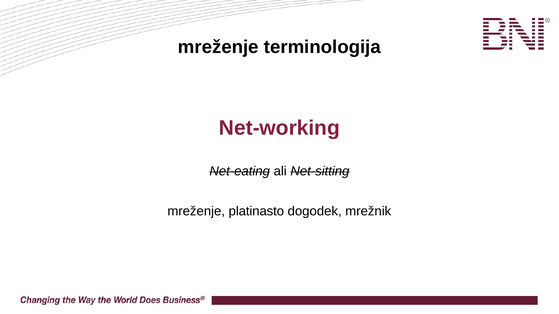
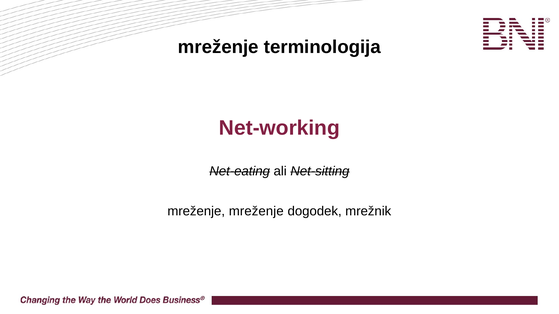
mreženje platinasto: platinasto -> mreženje (256, 211)
